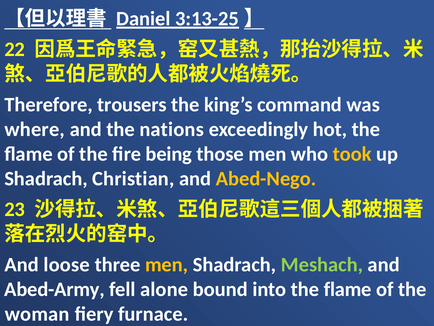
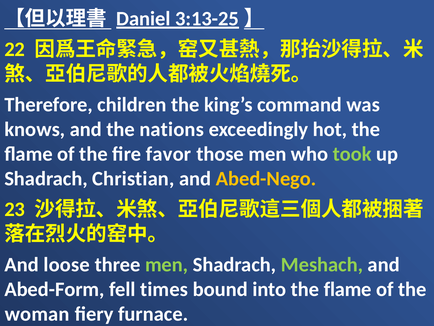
trousers: trousers -> children (132, 105)
where: where -> knows (35, 129)
being: being -> favor (169, 154)
took colour: yellow -> light green (352, 154)
men colour: yellow -> light green (167, 264)
Abed-Army: Abed-Army -> Abed-Form (54, 289)
alone: alone -> times (164, 289)
